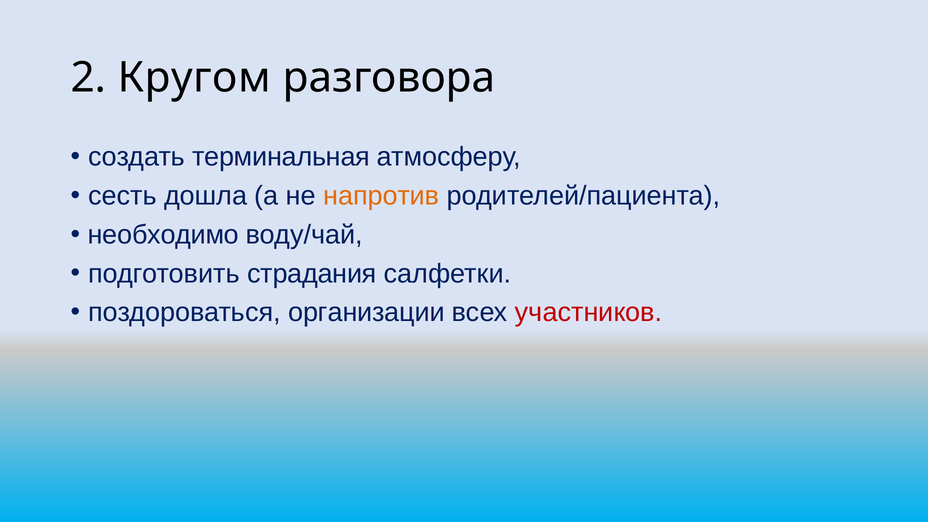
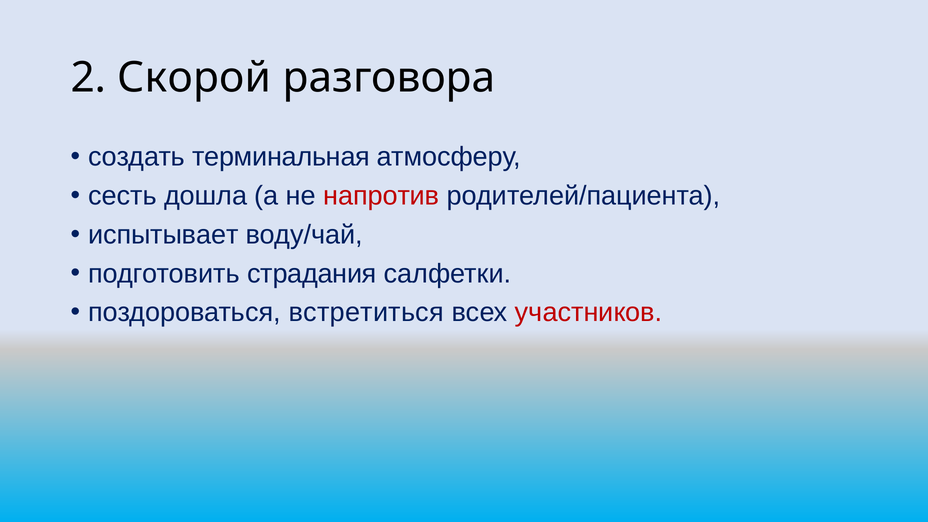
Кругом: Кругом -> Скорой (194, 78)
напротив colour: orange -> red (381, 196)
необходимо: необходимо -> испытывает (163, 235)
организации: организации -> встретиться (366, 313)
